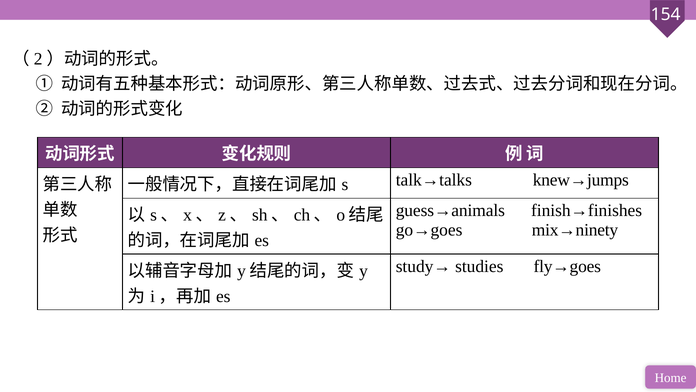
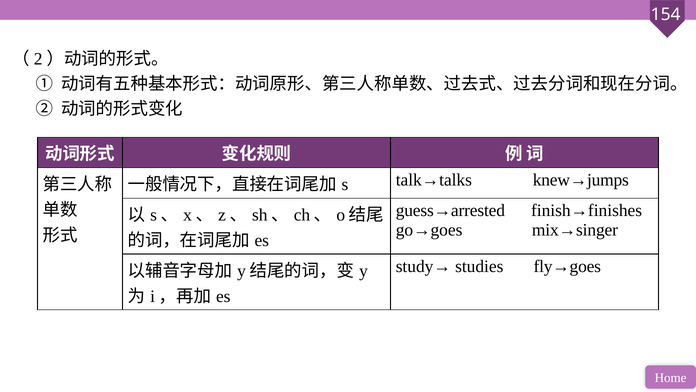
guess→animals: guess→animals -> guess→arrested (450, 210)
mix→ninety: mix→ninety -> mix→singer (575, 230)
